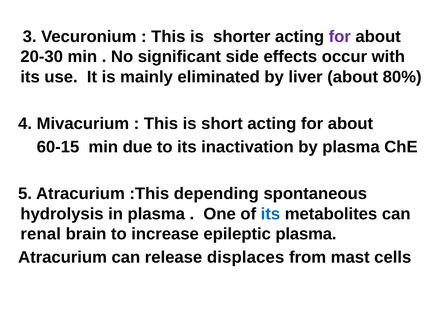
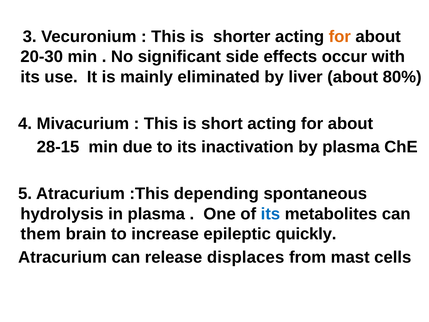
for colour: purple -> orange (340, 37)
60-15: 60-15 -> 28-15 (58, 147)
renal: renal -> them (41, 234)
epileptic plasma: plasma -> quickly (306, 234)
